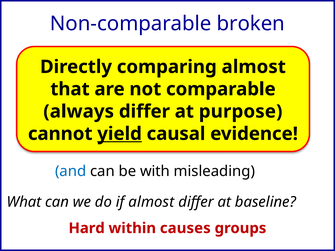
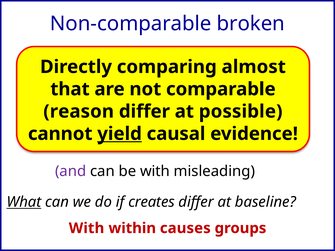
always: always -> reason (79, 112)
purpose: purpose -> possible (241, 112)
and colour: blue -> purple (71, 171)
What underline: none -> present (24, 202)
if almost: almost -> creates (152, 202)
Hard: Hard -> With (87, 228)
